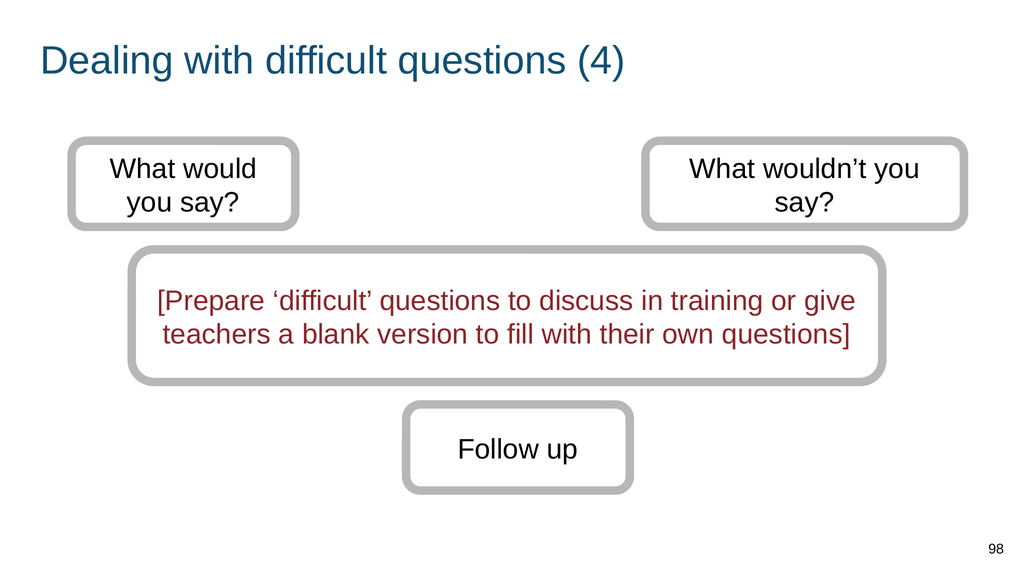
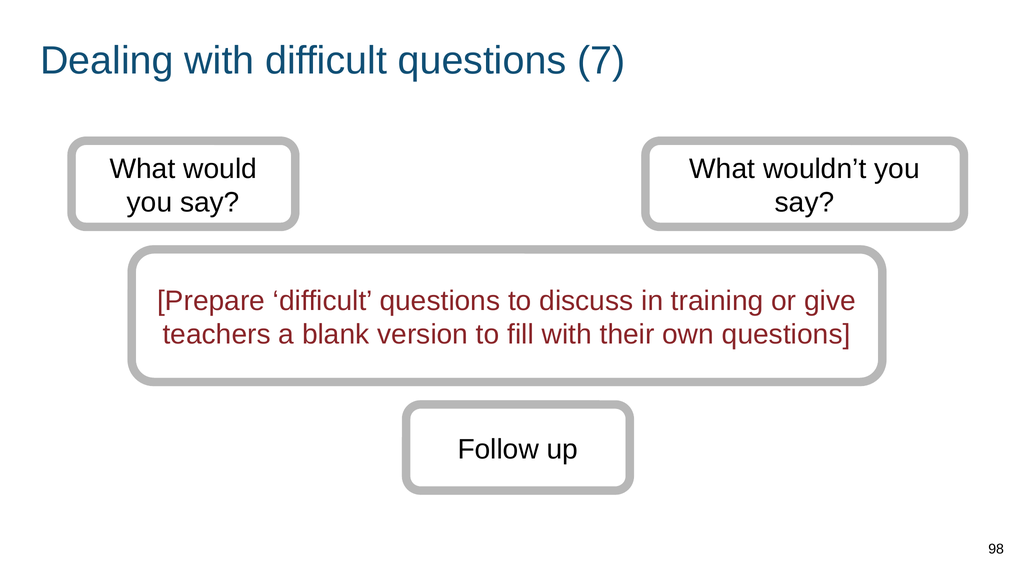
4: 4 -> 7 (601, 61)
